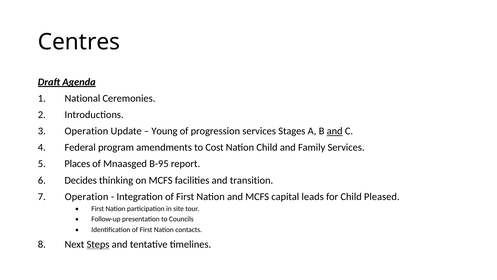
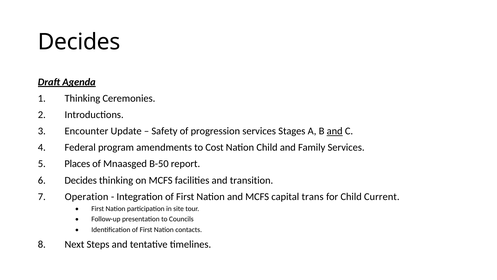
Centres: Centres -> Decides (79, 42)
1 National: National -> Thinking (82, 98)
3 Operation: Operation -> Encounter (86, 131)
Young: Young -> Safety (164, 131)
B-95: B-95 -> B-50 (159, 164)
leads: leads -> trans (313, 196)
Pleased: Pleased -> Current (382, 196)
Steps underline: present -> none (98, 244)
